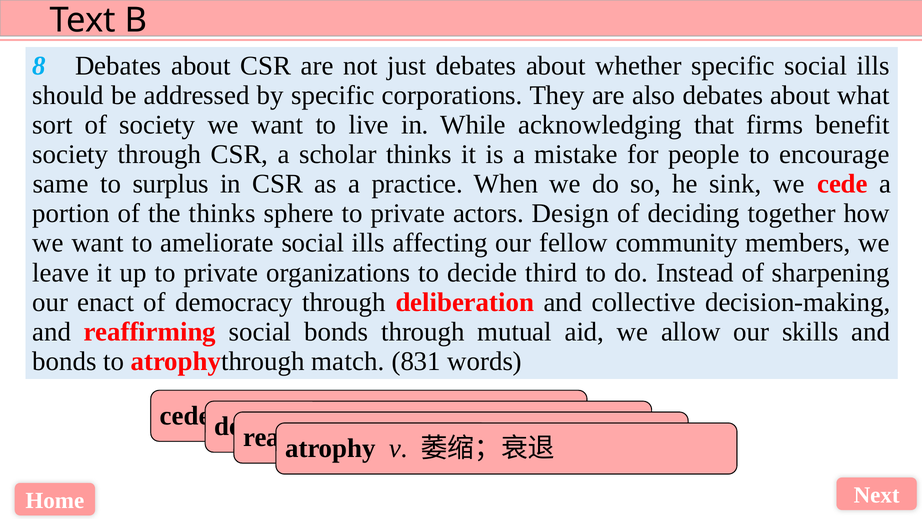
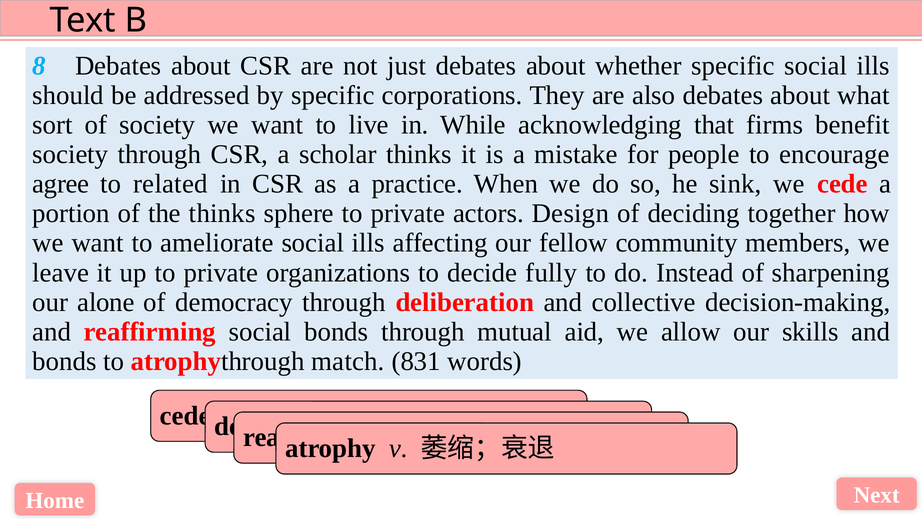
same: same -> agree (61, 184)
surplus: surplus -> related (170, 184)
third: third -> fully (551, 272)
enact: enact -> alone (106, 302)
